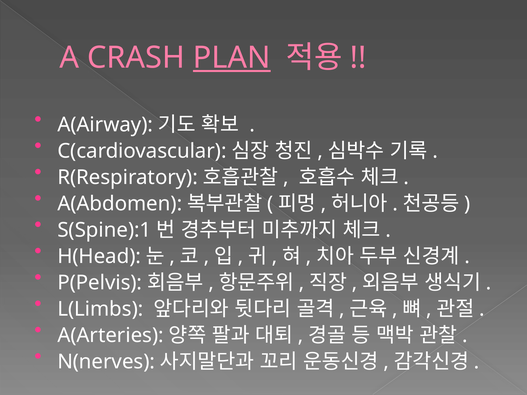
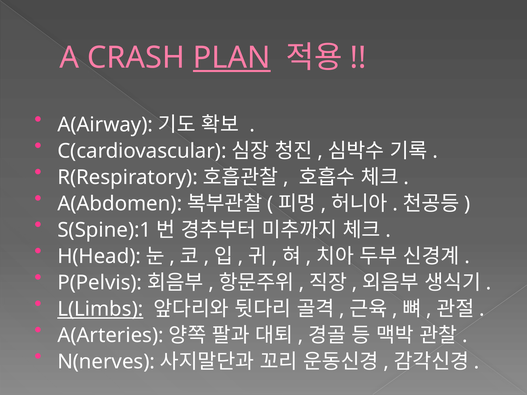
L(Limbs underline: none -> present (100, 309)
